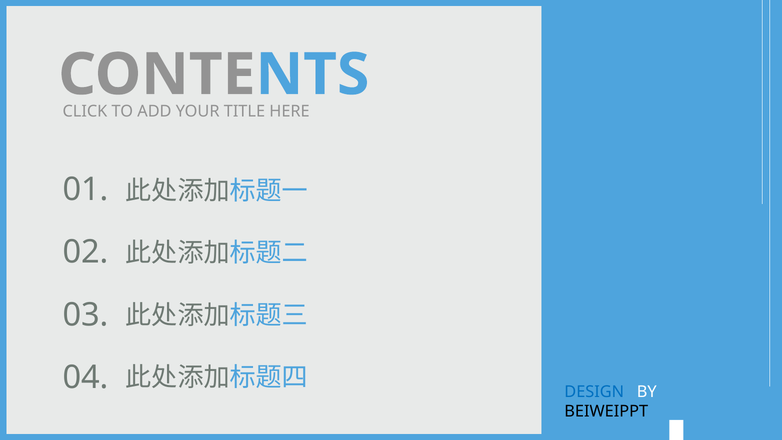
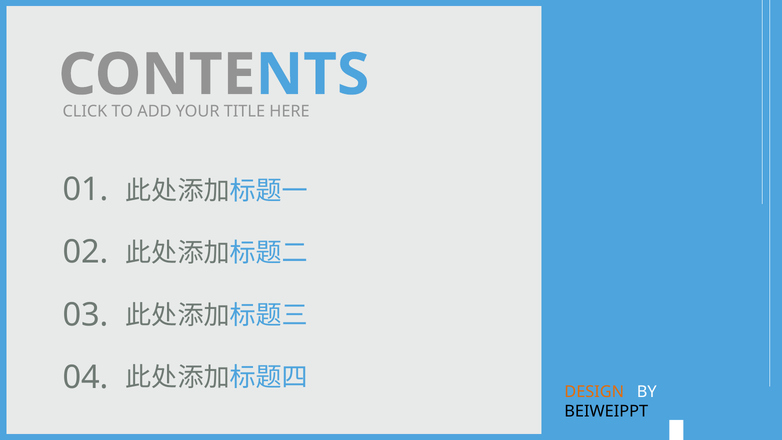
DESIGN colour: blue -> orange (594, 392)
